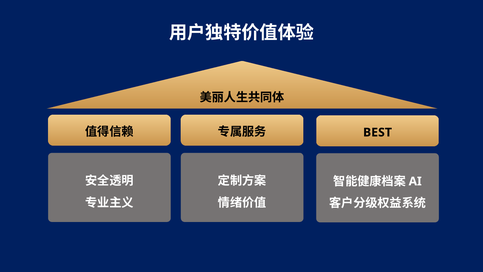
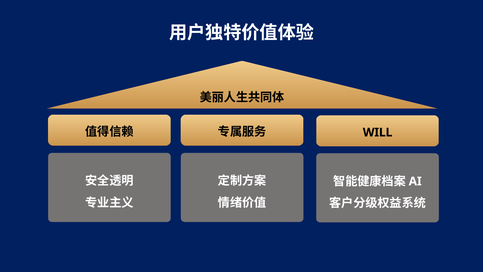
BEST: BEST -> WILL (378, 132)
